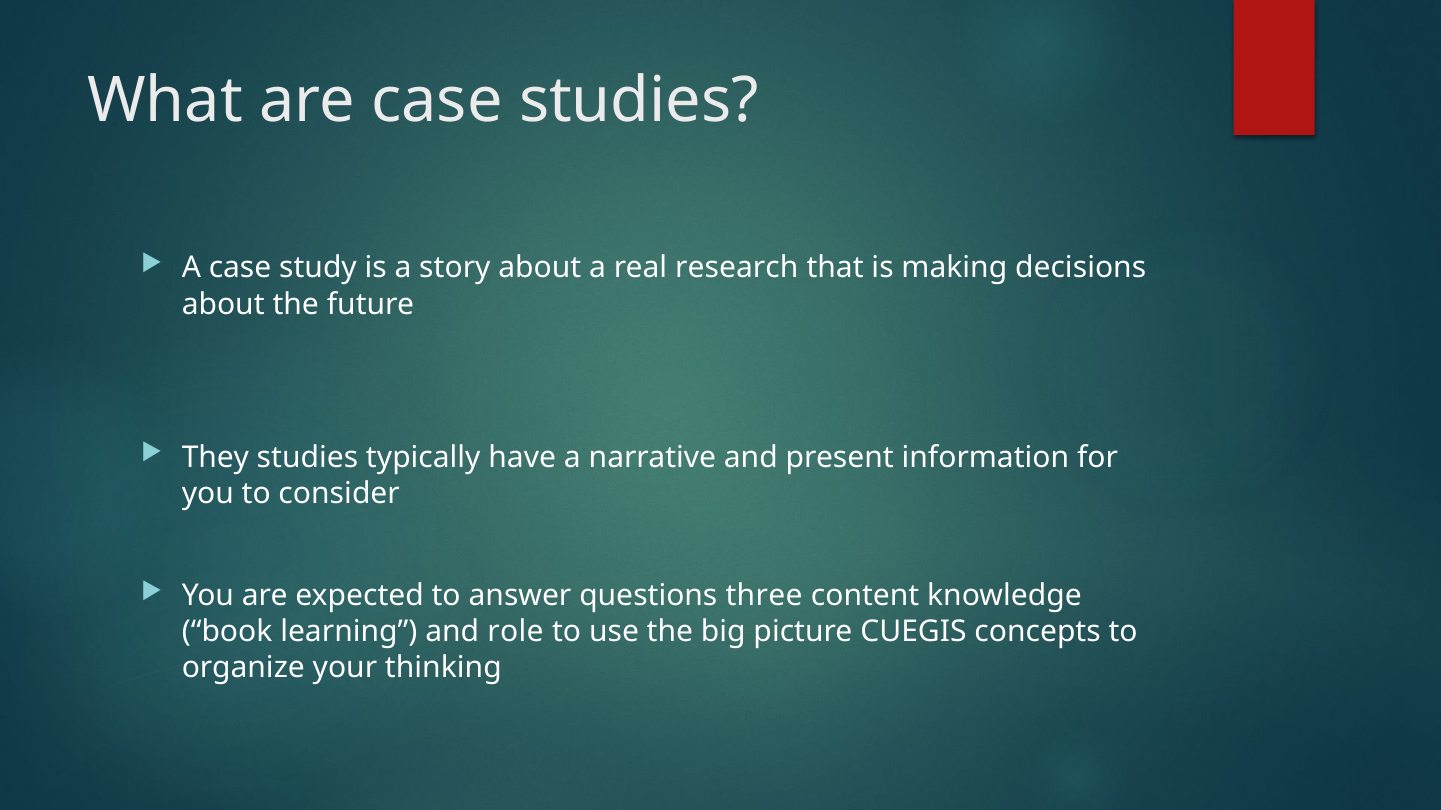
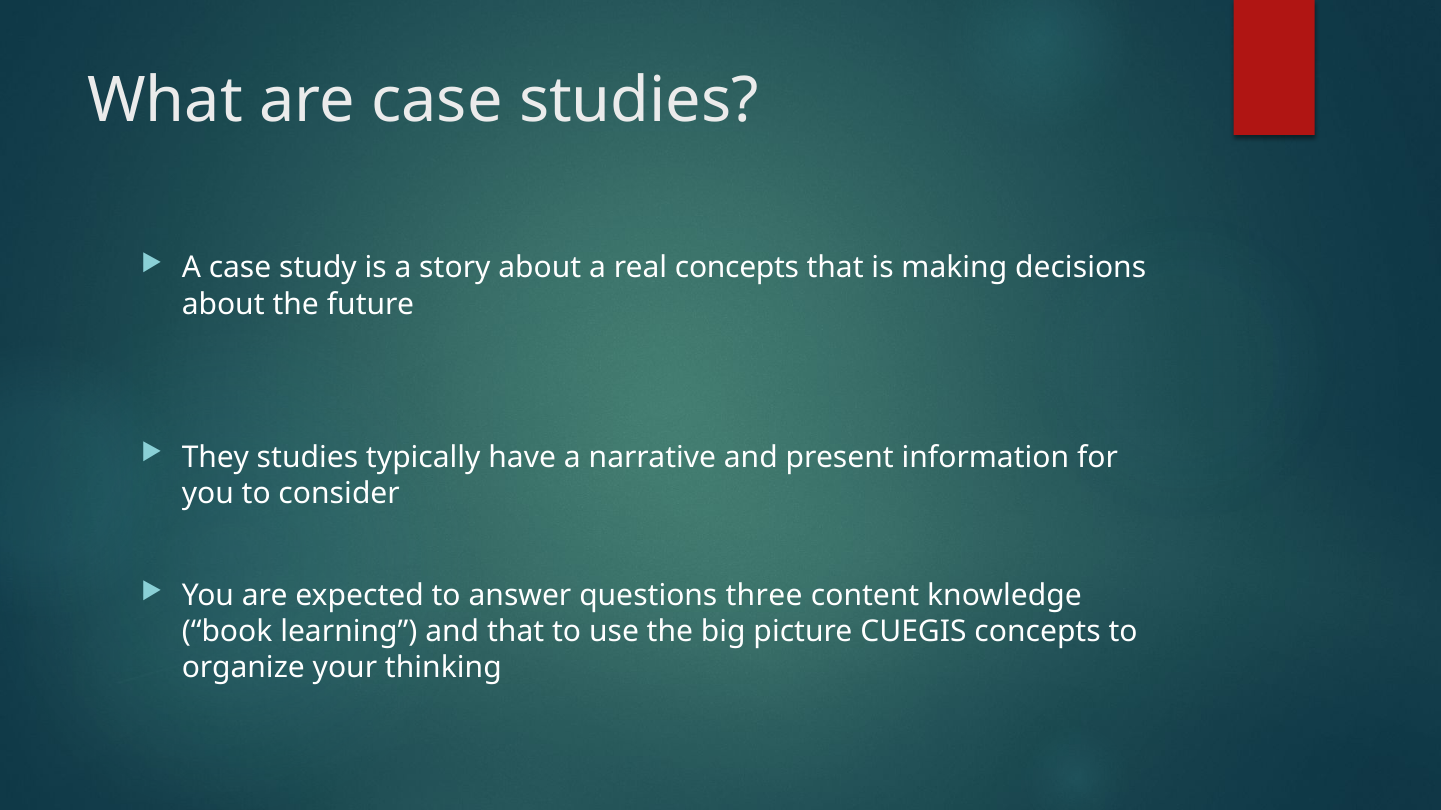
real research: research -> concepts (737, 268)
and role: role -> that (516, 632)
